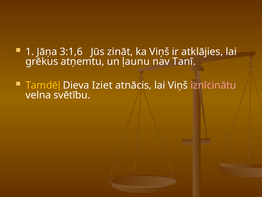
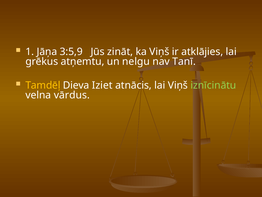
3:1,6: 3:1,6 -> 3:5,9 (71, 52)
ļaunu: ļaunu -> nelgu (136, 61)
iznīcinātu colour: pink -> light green (213, 85)
svētību: svētību -> vārdus (72, 95)
